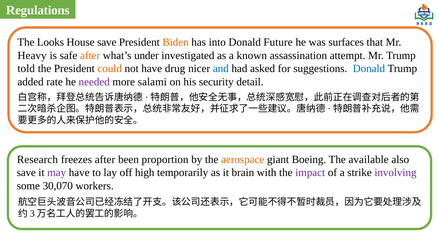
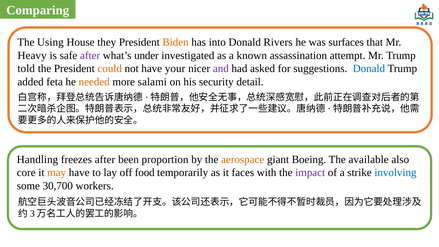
Regulations: Regulations -> Comparing (38, 10)
Looks: Looks -> Using (50, 42)
House save: save -> they (107, 42)
Future: Future -> Rivers (278, 42)
after colour: orange -> purple (90, 55)
drug: drug -> your (175, 69)
and colour: blue -> purple (221, 69)
rate: rate -> feta (55, 82)
needed colour: purple -> orange (94, 82)
Research: Research -> Handling (37, 159)
save: save -> core (26, 173)
may colour: purple -> orange (57, 173)
high: high -> food (145, 173)
brain: brain -> faces (243, 173)
involving colour: purple -> blue (395, 173)
30,070: 30,070 -> 30,700 (58, 186)
